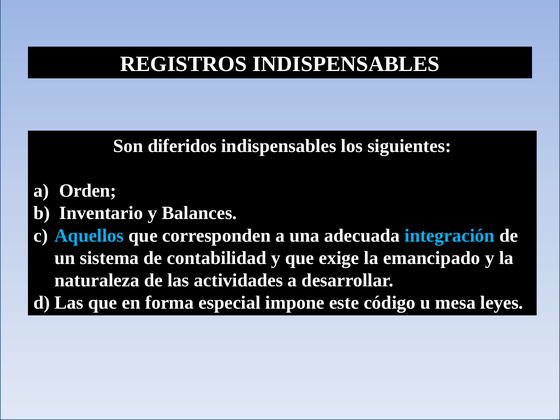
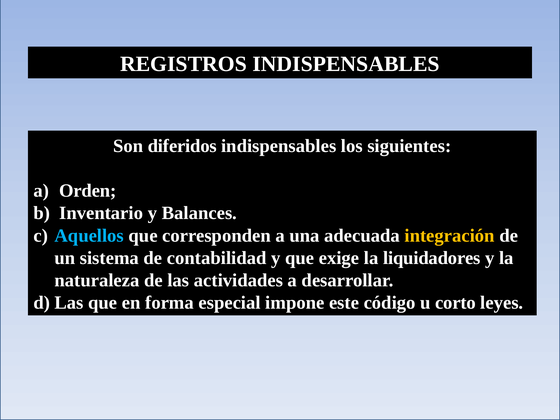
integración colour: light blue -> yellow (450, 236)
emancipado: emancipado -> liquidadores (432, 258)
mesa: mesa -> corto (456, 303)
